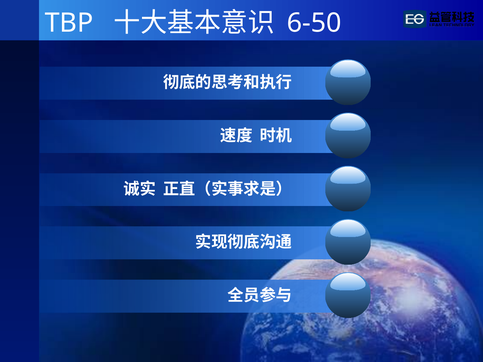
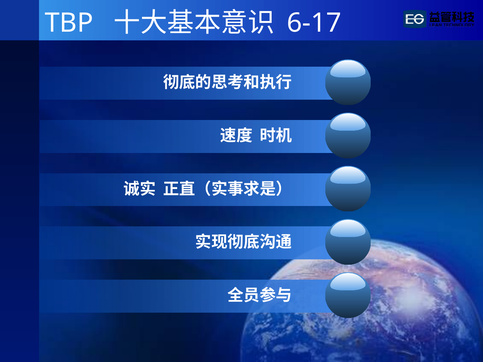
6-50: 6-50 -> 6-17 (314, 23)
